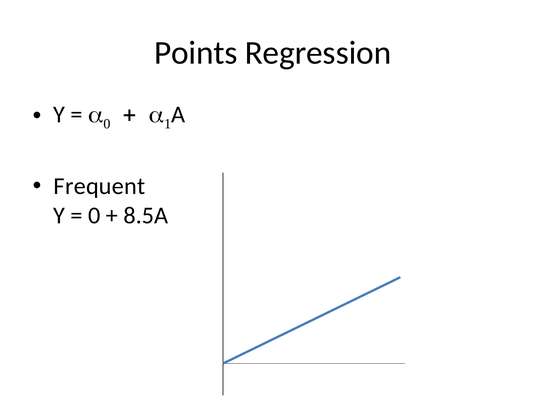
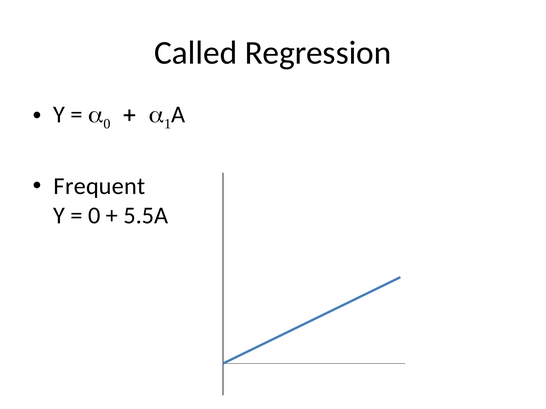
Points: Points -> Called (196, 53)
8.5A: 8.5A -> 5.5A (146, 216)
